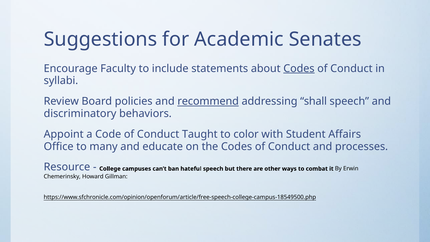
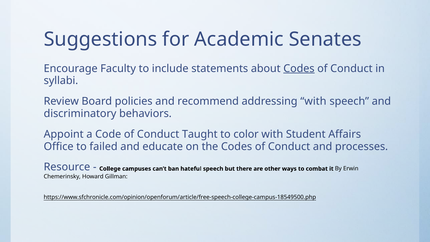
recommend underline: present -> none (208, 101)
addressing shall: shall -> with (313, 101)
many: many -> failed (104, 146)
